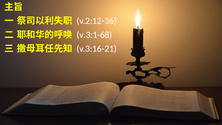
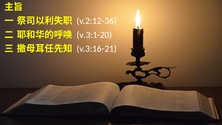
v.3:1-68: v.3:1-68 -> v.3:1-20 (94, 35)
